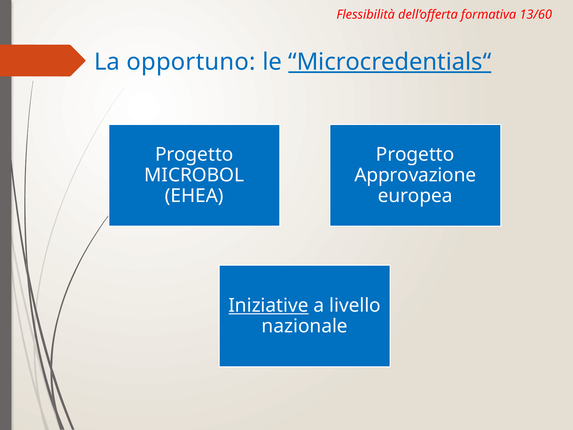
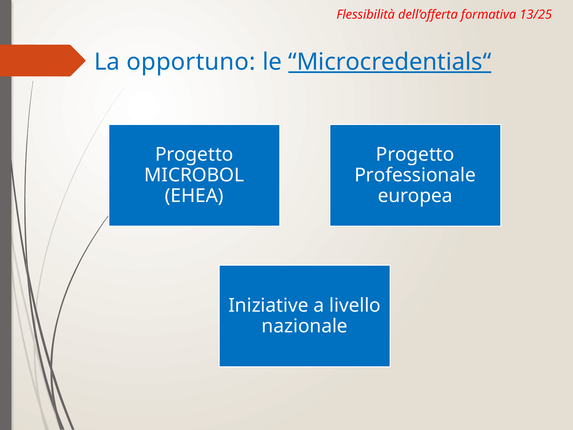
13/60: 13/60 -> 13/25 (536, 15)
Approvazione: Approvazione -> Professionale (415, 175)
Iniziative underline: present -> none (269, 305)
